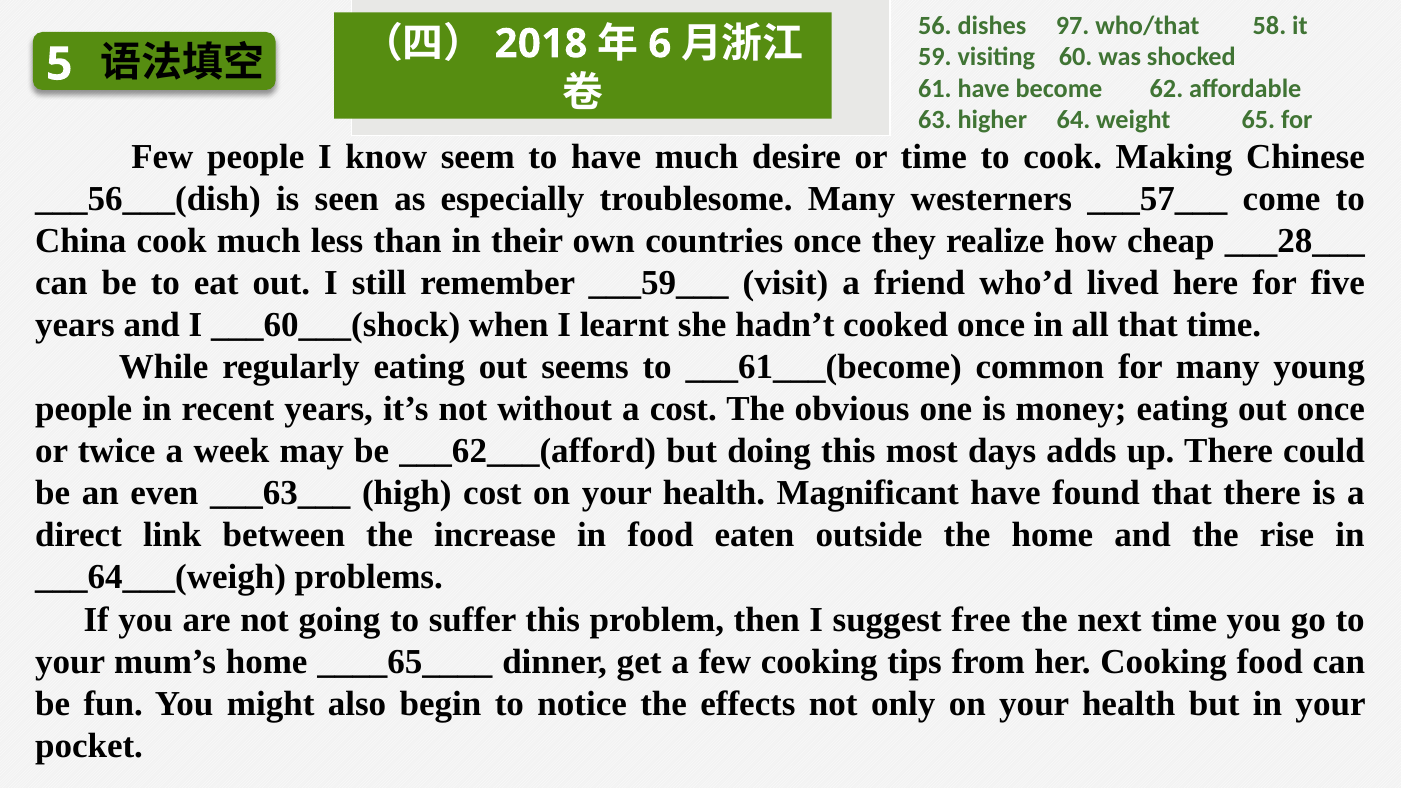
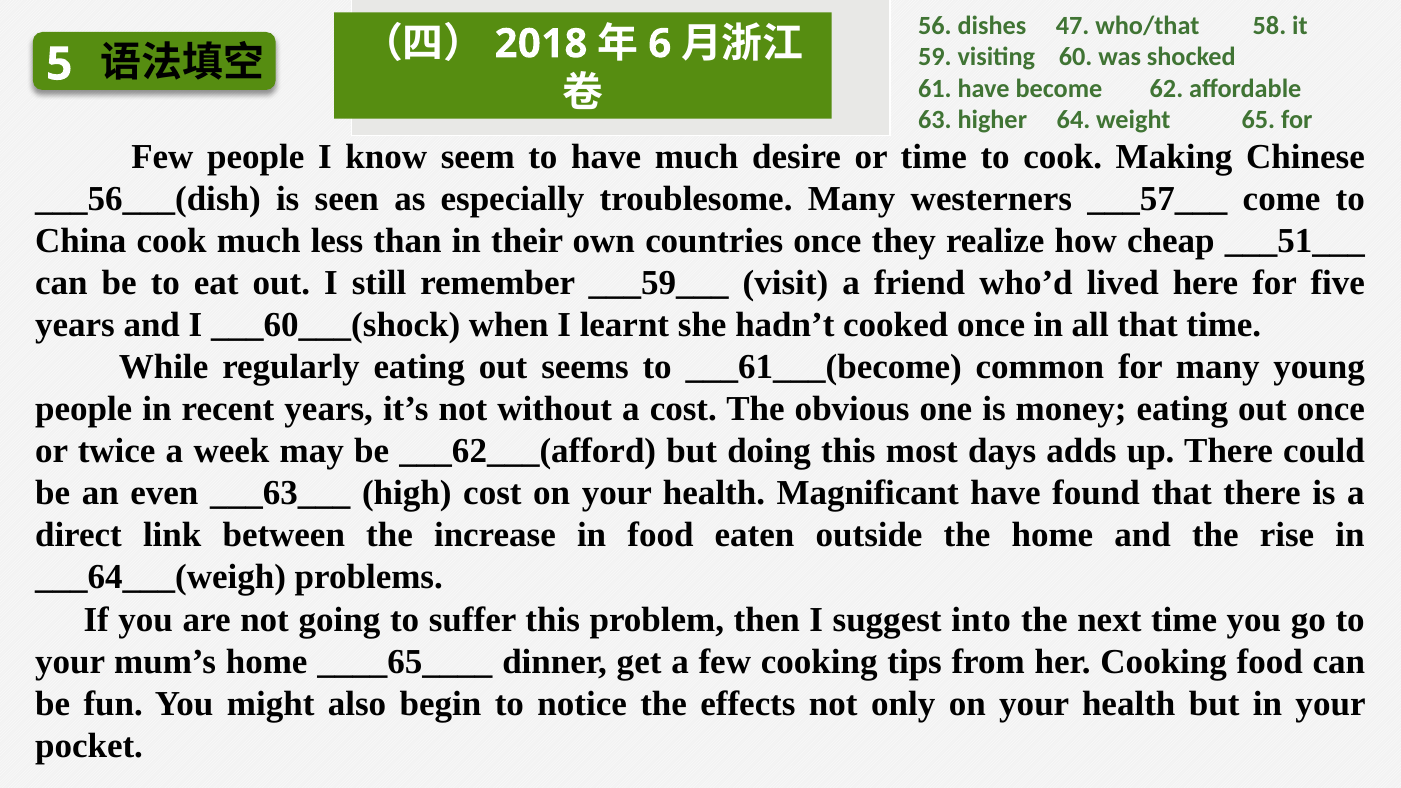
97: 97 -> 47 (1073, 25)
___28___: ___28___ -> ___51___ (1295, 241)
free: free -> into (981, 620)
